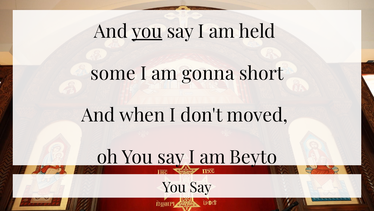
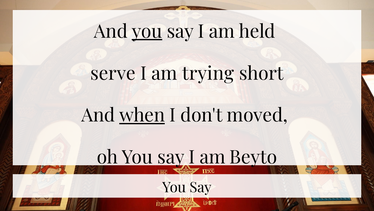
some: some -> serve (113, 73)
gonna: gonna -> trying (208, 73)
when underline: none -> present (142, 115)
